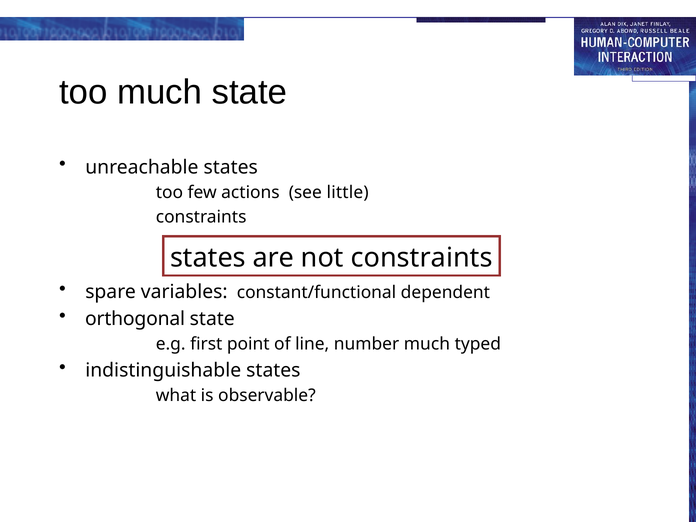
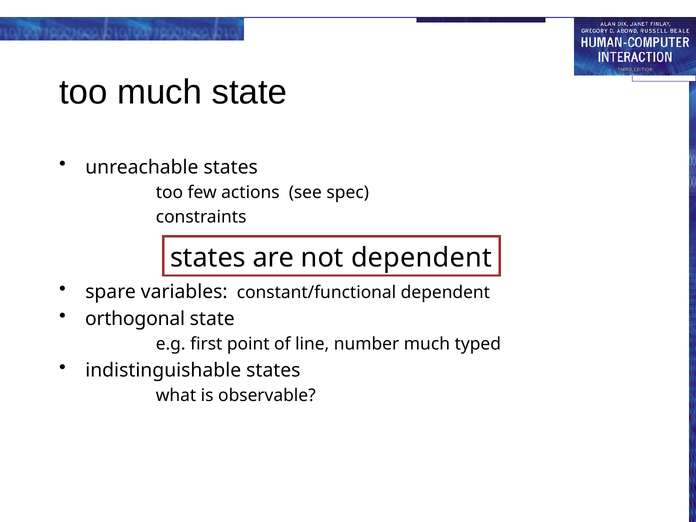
little: little -> spec (348, 193)
not constraints: constraints -> dependent (422, 258)
